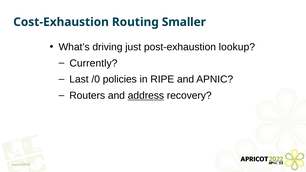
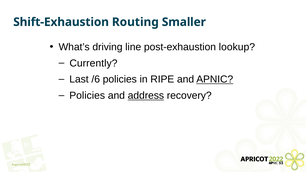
Cost-Exhaustion: Cost-Exhaustion -> Shift-Exhaustion (61, 22)
just: just -> line (133, 47)
/0: /0 -> /6 (96, 79)
APNIC underline: none -> present (215, 79)
Routers: Routers -> Policies (87, 96)
